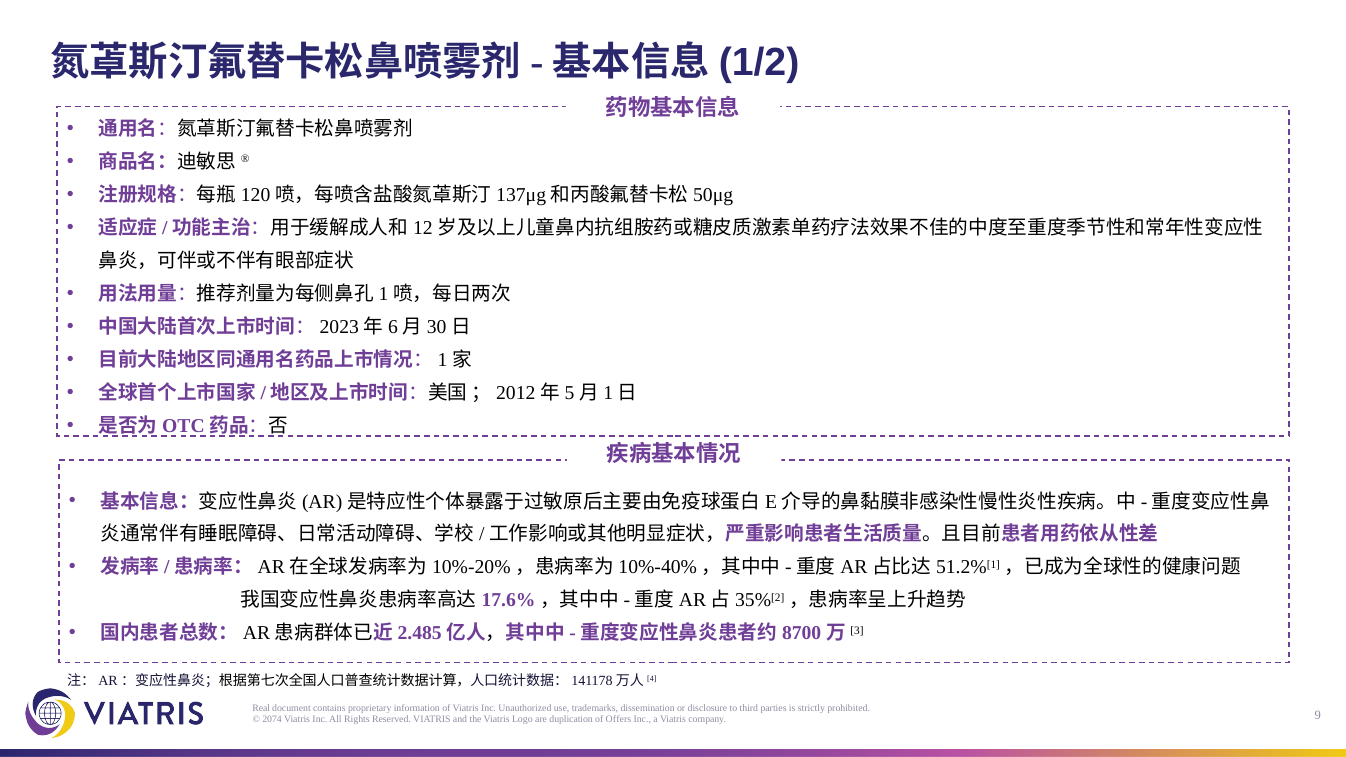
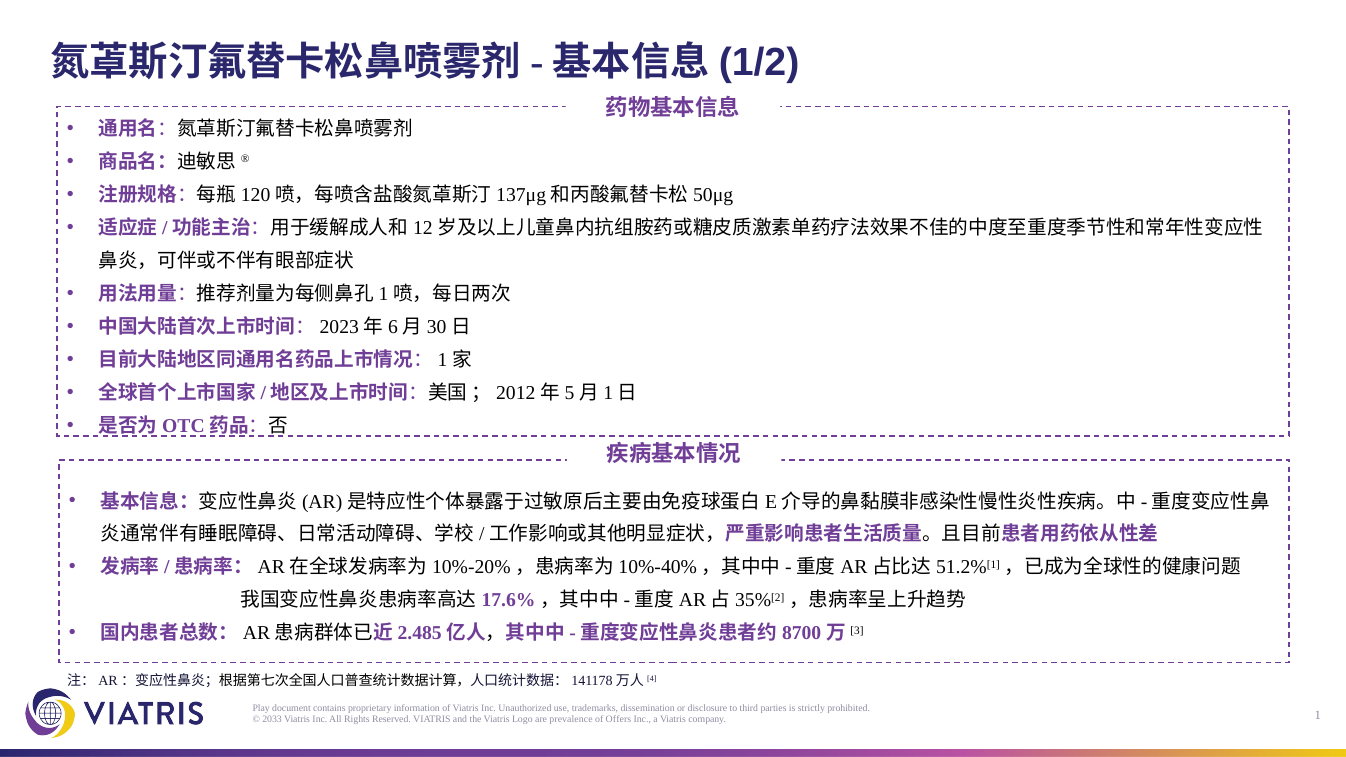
Real: Real -> Play (261, 708)
2074: 2074 -> 2033 (272, 720)
duplication: duplication -> prevalence (571, 720)
9: 9 -> 1 (1318, 715)
